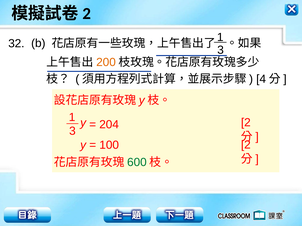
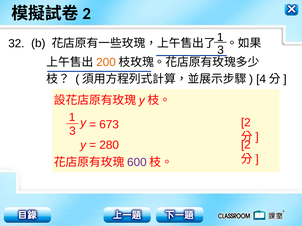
204: 204 -> 673 (109, 125)
100: 100 -> 280 (109, 145)
600 colour: green -> purple (137, 162)
